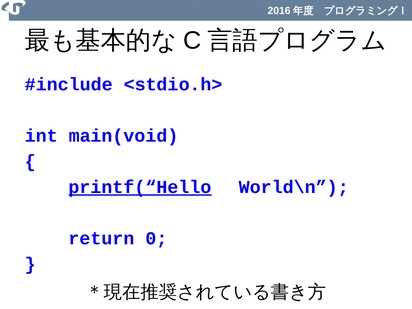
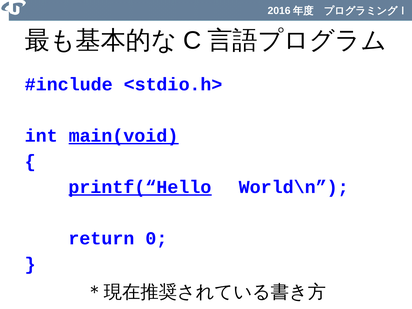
main(void underline: none -> present (124, 136)
